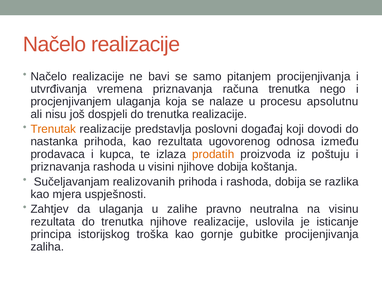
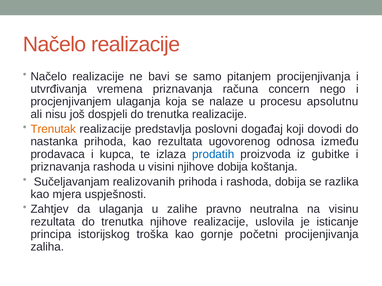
računa trenutka: trenutka -> concern (289, 89)
prodatih colour: orange -> blue (213, 154)
poštuju: poštuju -> gubitke (331, 154)
gubitke: gubitke -> početni (259, 235)
